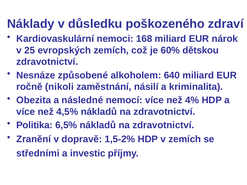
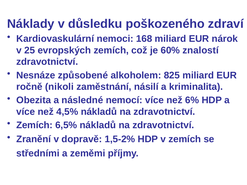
dětskou: dětskou -> znalostí (201, 50)
640: 640 -> 825 (172, 75)
4%: 4% -> 6% (192, 100)
Politika: Politika -> Zemích (35, 125)
investic: investic -> zeměmi (88, 154)
